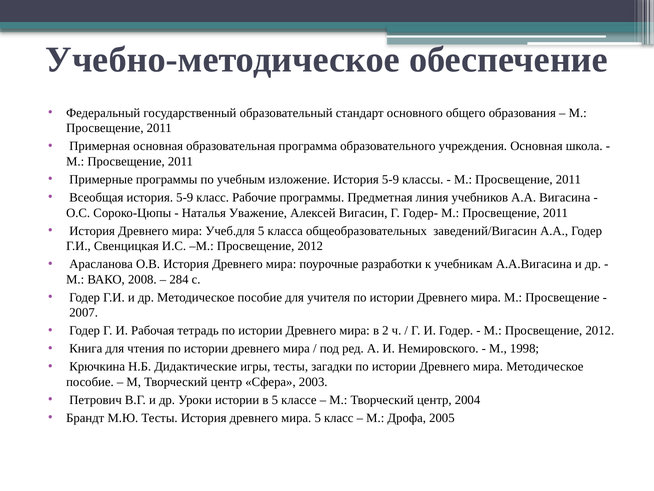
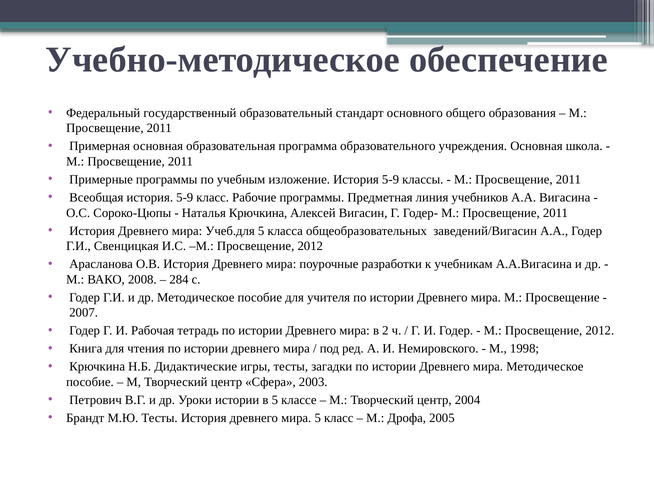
Наталья Уважение: Уважение -> Крючкина (258, 213)
